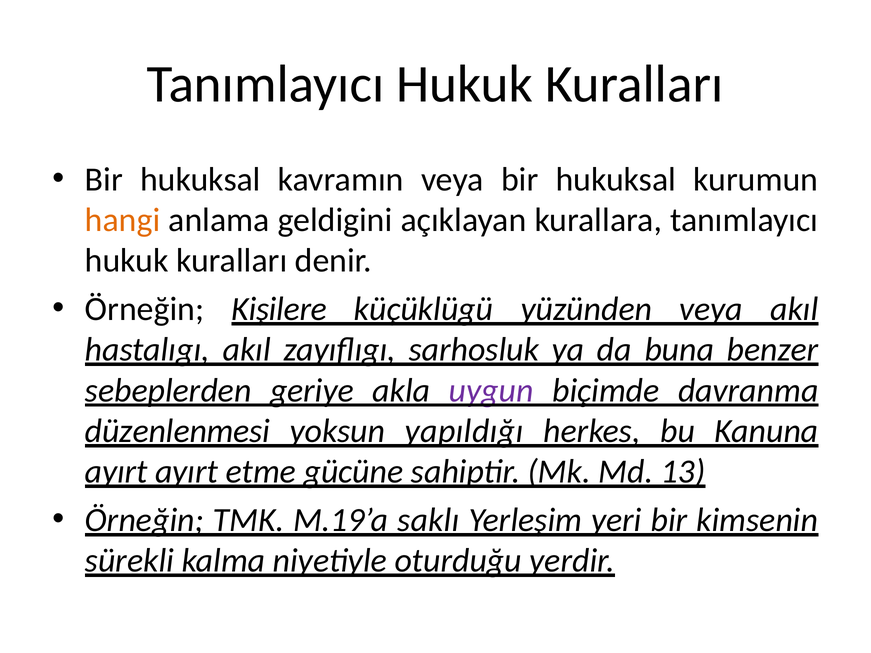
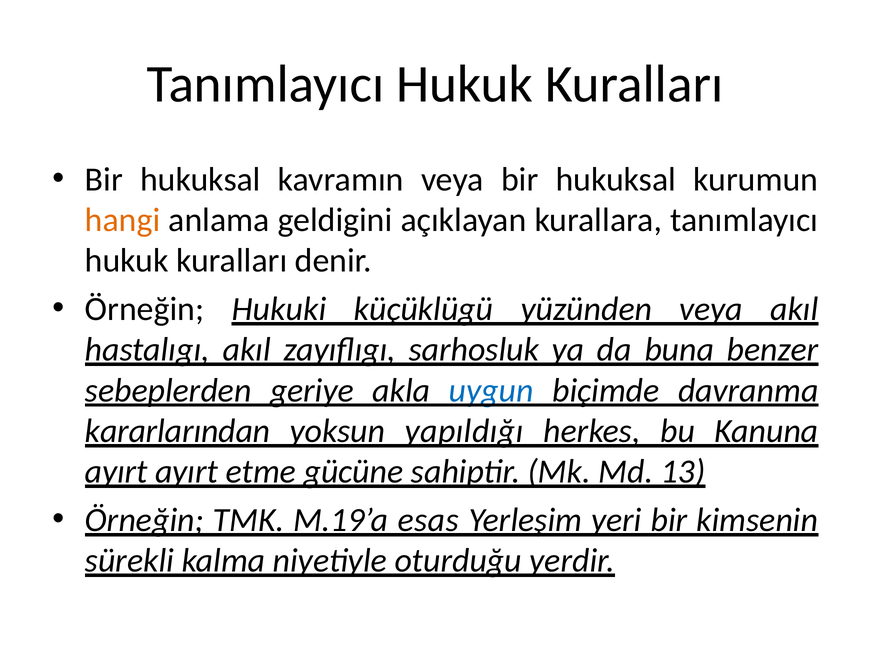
Kişilere: Kişilere -> Hukuki (279, 309)
uygun colour: purple -> blue (491, 391)
düzenlenmesi: düzenlenmesi -> kararlarından (178, 431)
saklı: saklı -> esas (428, 520)
